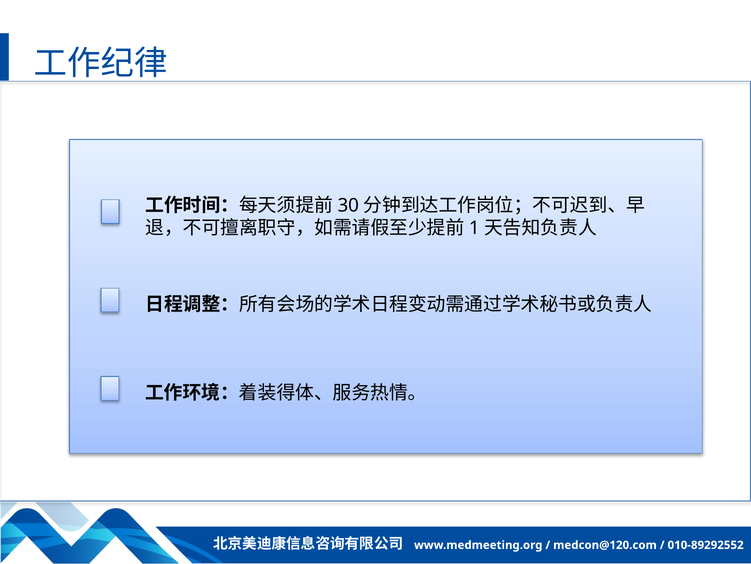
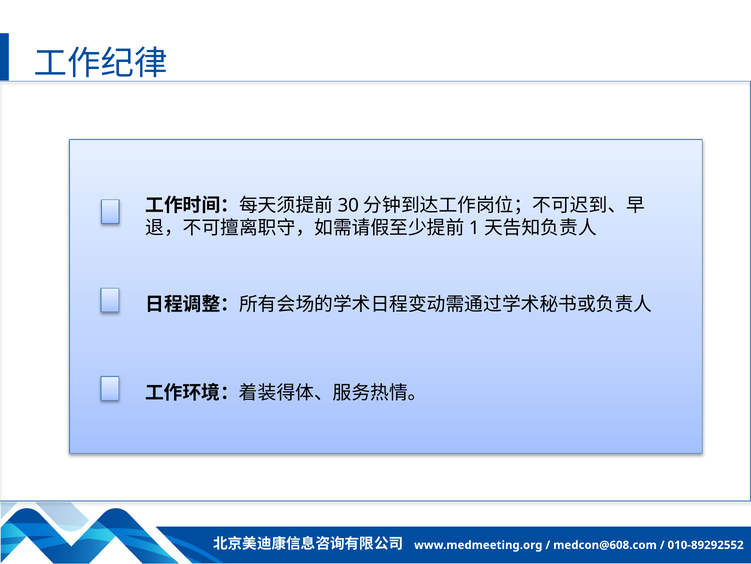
medcon@120.com: medcon@120.com -> medcon@608.com (605, 544)
